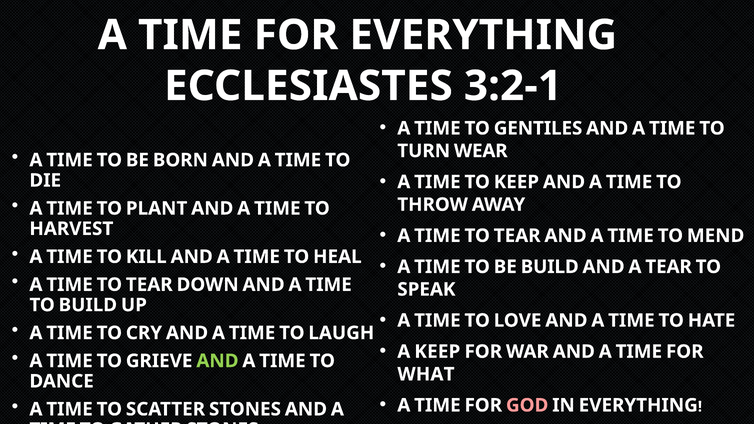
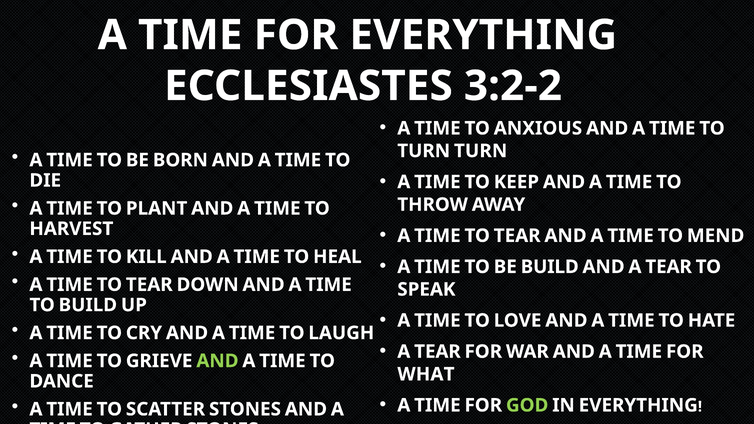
3:2-1: 3:2-1 -> 3:2-2 (513, 86)
GENTILES: GENTILES -> ANXIOUS (538, 128)
TURN WEAR: WEAR -> TURN (481, 151)
KEEP: KEEP -> TEAR (437, 352)
GOD colour: pink -> light green (527, 405)
